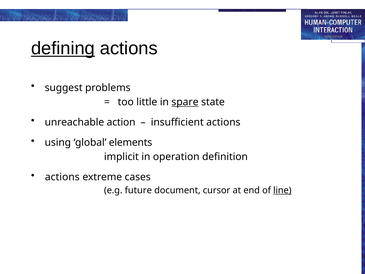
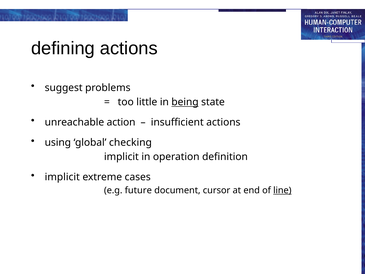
defining underline: present -> none (63, 48)
spare: spare -> being (185, 102)
elements: elements -> checking (130, 142)
actions: actions -> implicit (62, 177)
